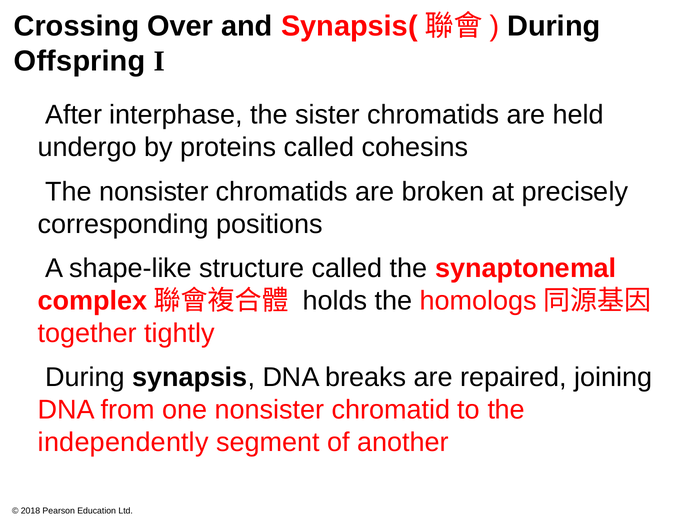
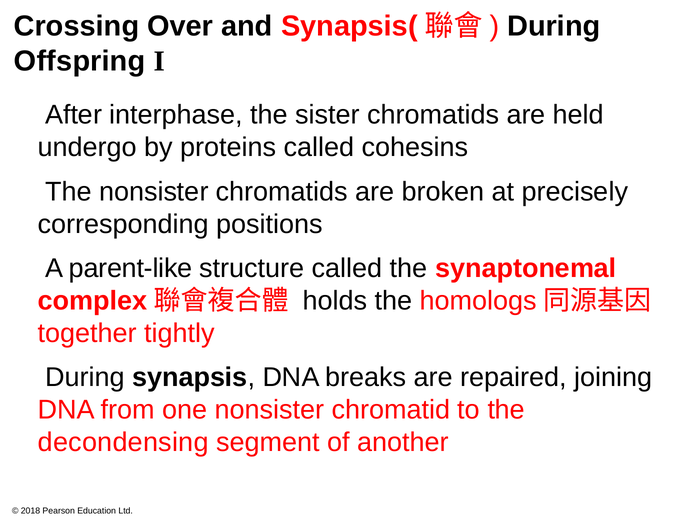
shape-like: shape-like -> parent-like (131, 268)
independently: independently -> decondensing (123, 442)
